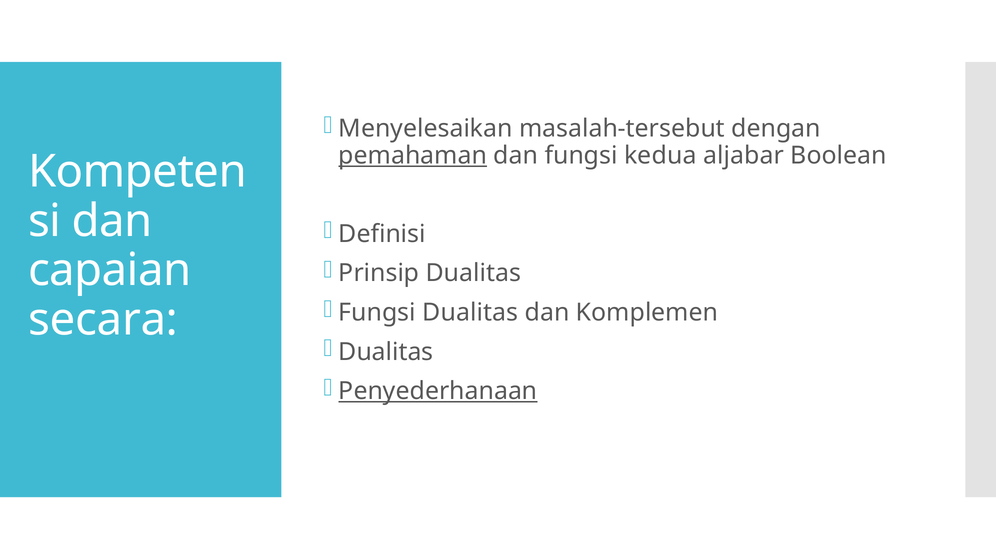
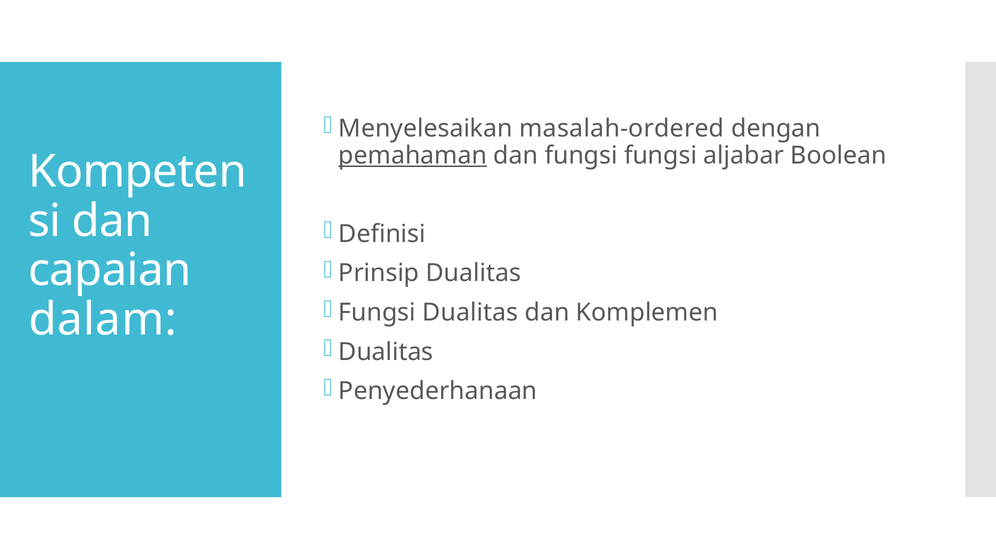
masalah-tersebut: masalah-tersebut -> masalah-ordered (622, 129)
fungsi kedua: kedua -> fungsi (660, 155)
secara: secara -> dalam (103, 320)
Penyederhanaan underline: present -> none (438, 391)
